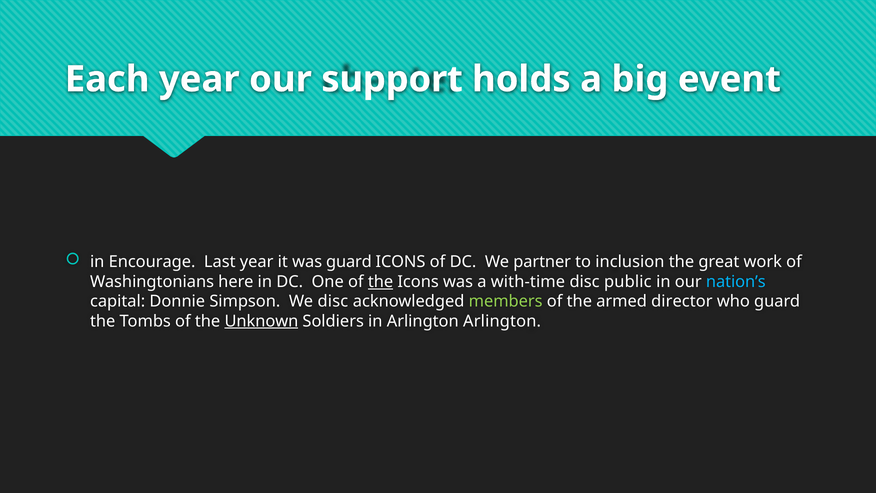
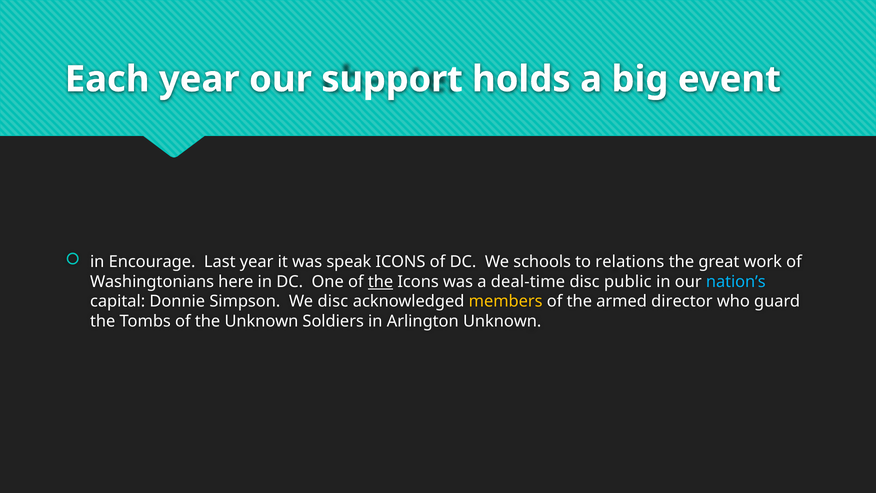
was guard: guard -> speak (349, 262)
partner: partner -> schools (542, 262)
inclusion: inclusion -> relations (630, 262)
with-time: with-time -> deal-time (528, 282)
members colour: light green -> yellow (506, 301)
Unknown underline: present -> none (261, 321)
Arlington Arlington: Arlington -> Unknown (502, 321)
